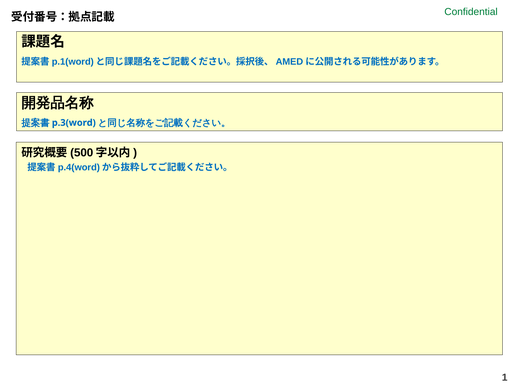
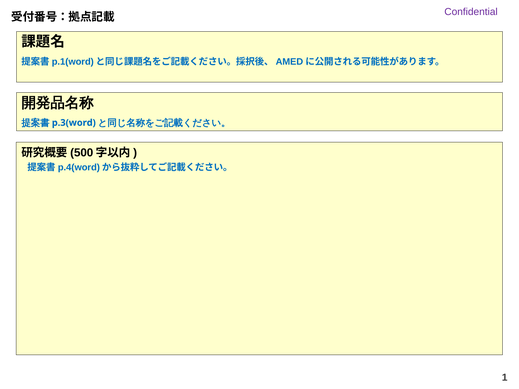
Confidential colour: green -> purple (471, 12)
